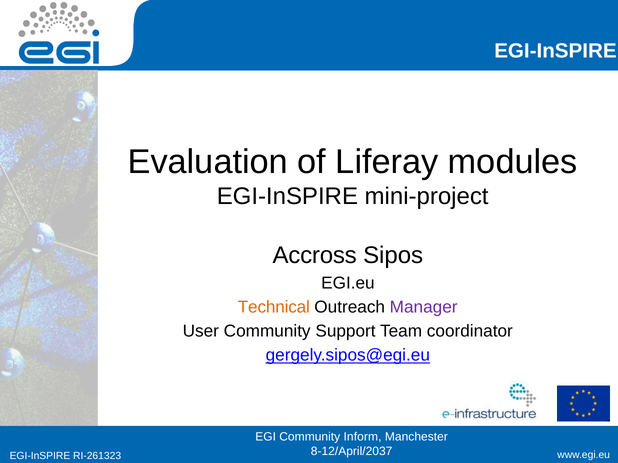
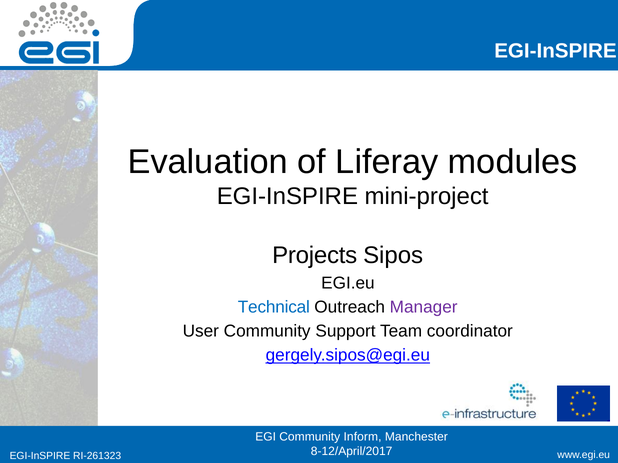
Accross: Accross -> Projects (315, 256)
Technical colour: orange -> blue (274, 308)
8-12/April/2037: 8-12/April/2037 -> 8-12/April/2017 (352, 452)
